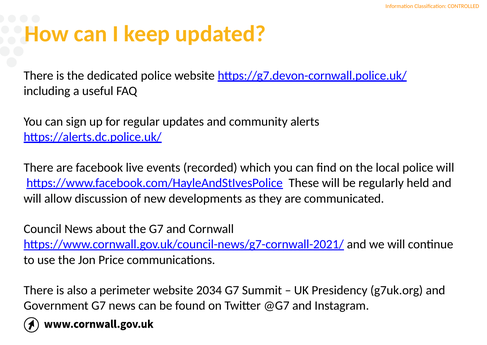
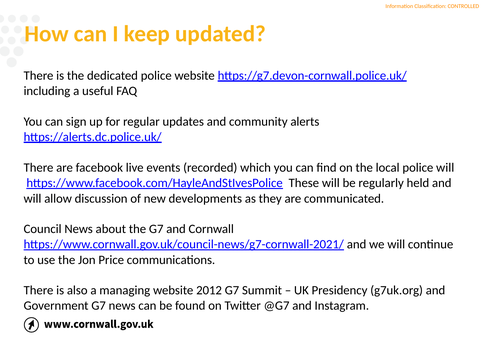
perimeter: perimeter -> managing (125, 290)
2034: 2034 -> 2012 (209, 290)
